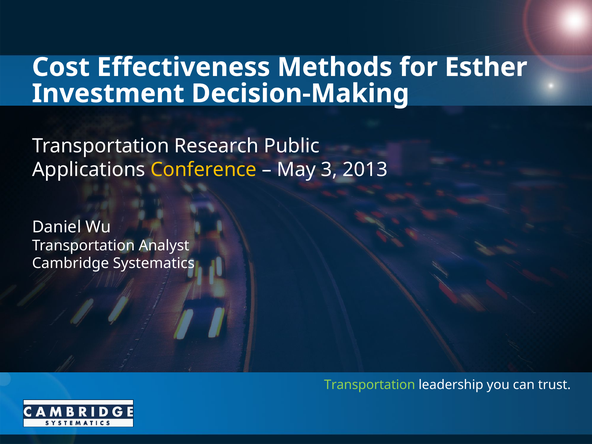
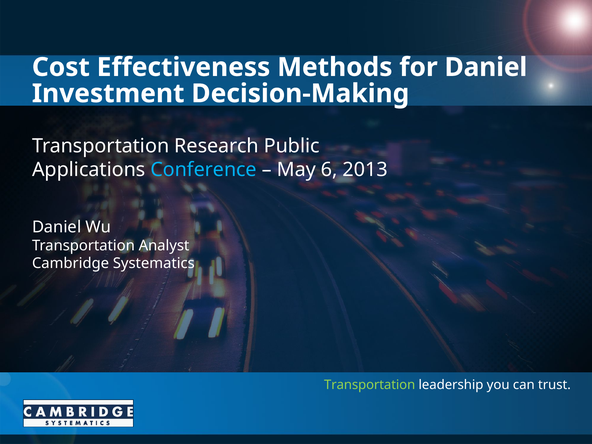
for Esther: Esther -> Daniel (486, 67)
Conference colour: yellow -> light blue (204, 170)
3: 3 -> 6 (329, 170)
